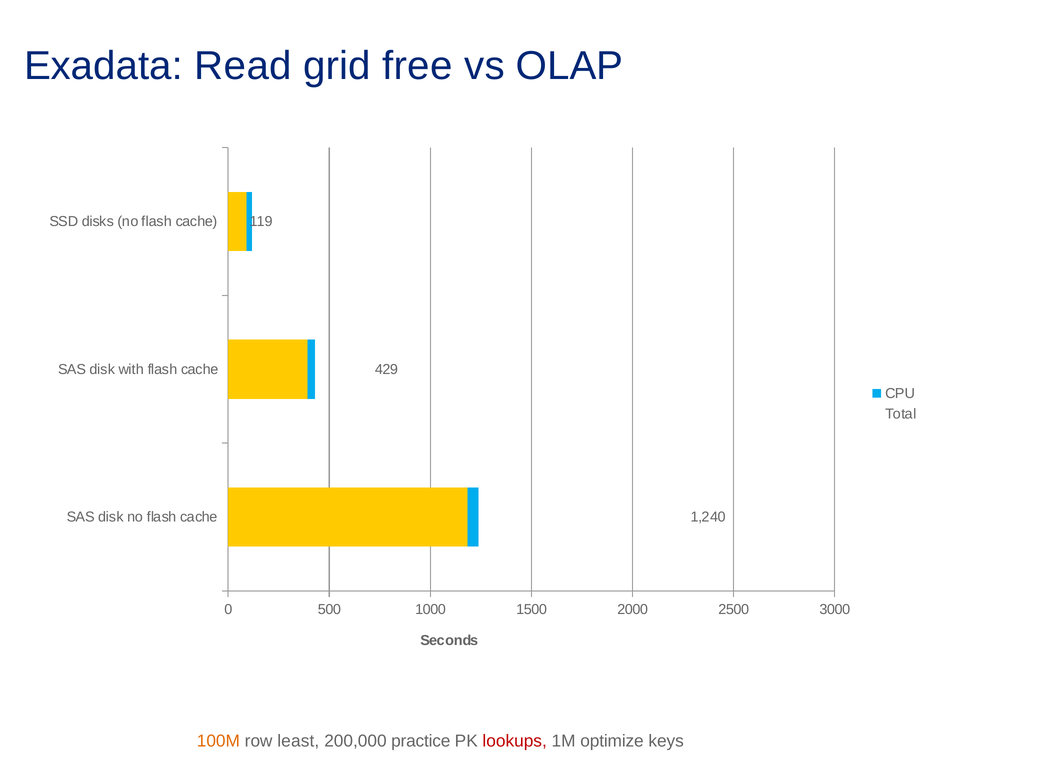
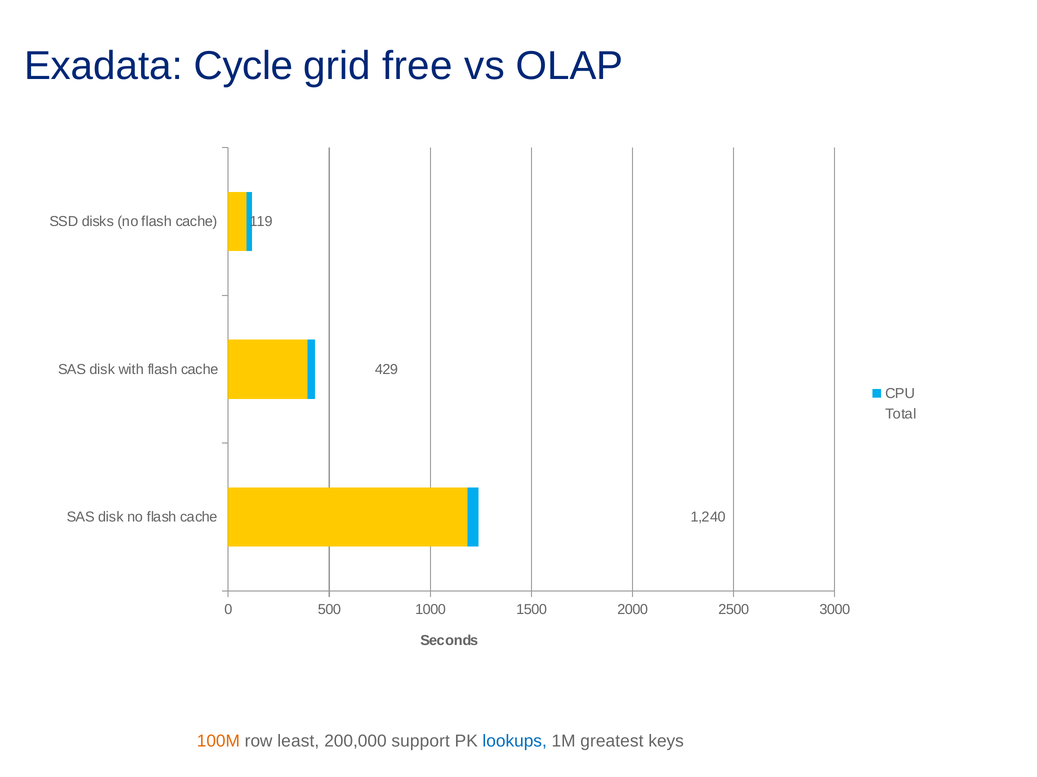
Read: Read -> Cycle (243, 66)
practice: practice -> support (421, 742)
lookups colour: red -> blue (515, 742)
optimize: optimize -> greatest (612, 742)
